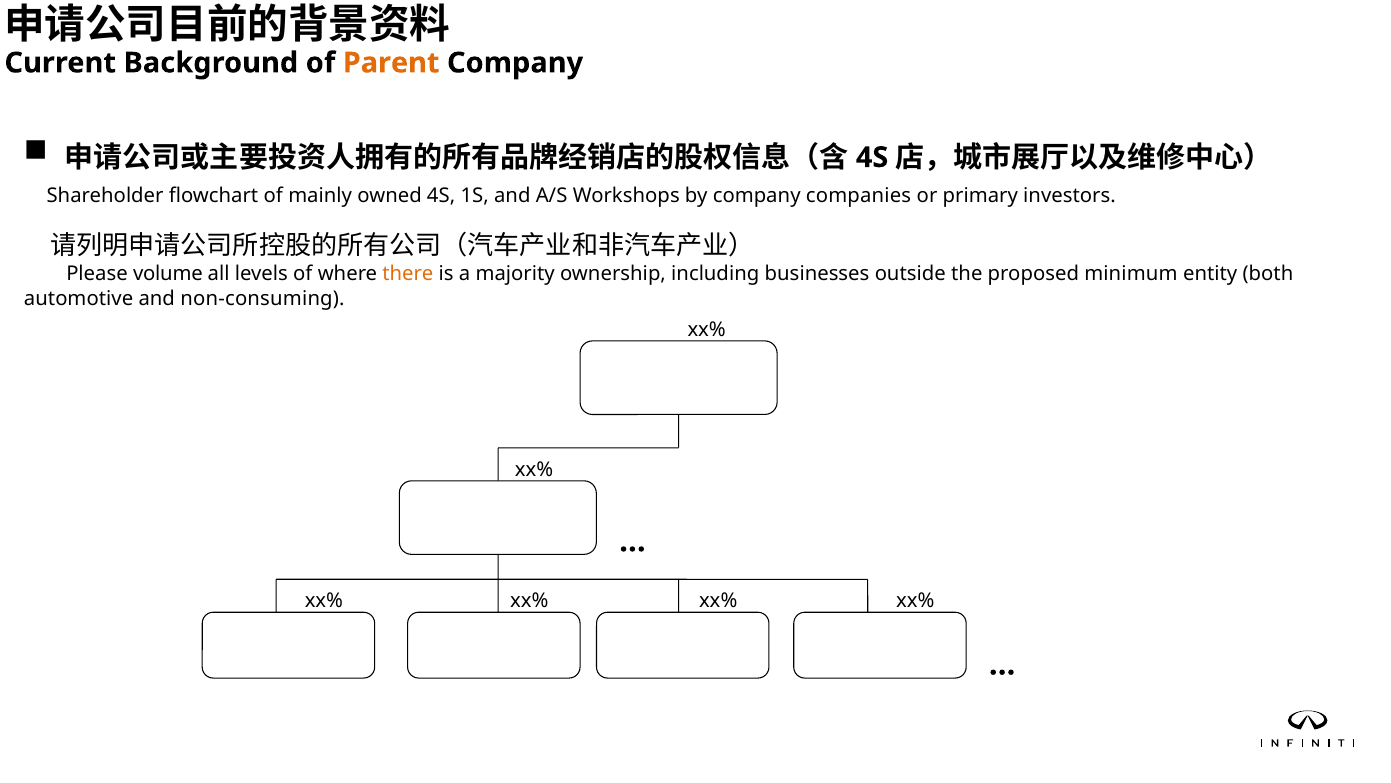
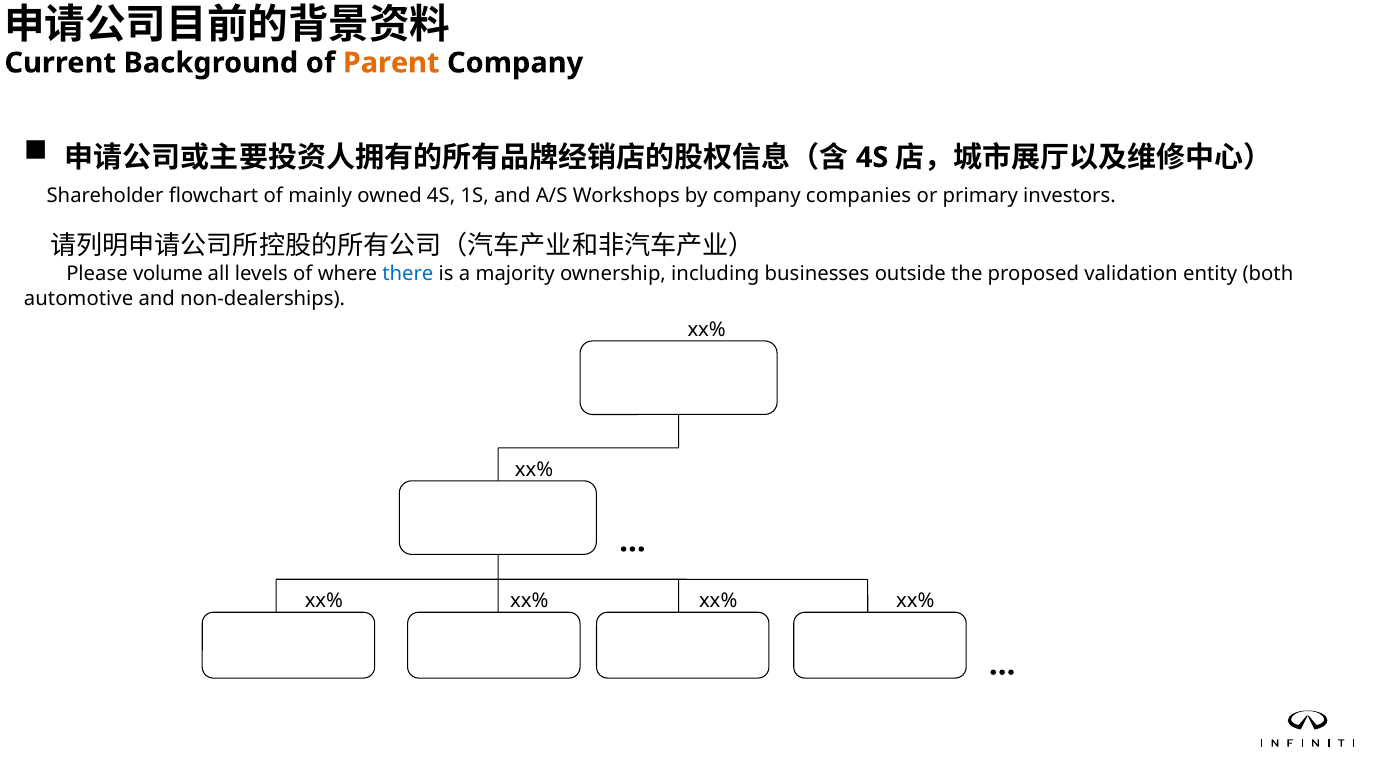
there colour: orange -> blue (408, 274)
minimum: minimum -> validation (1131, 274)
non-consuming: non-consuming -> non-dealerships (263, 298)
